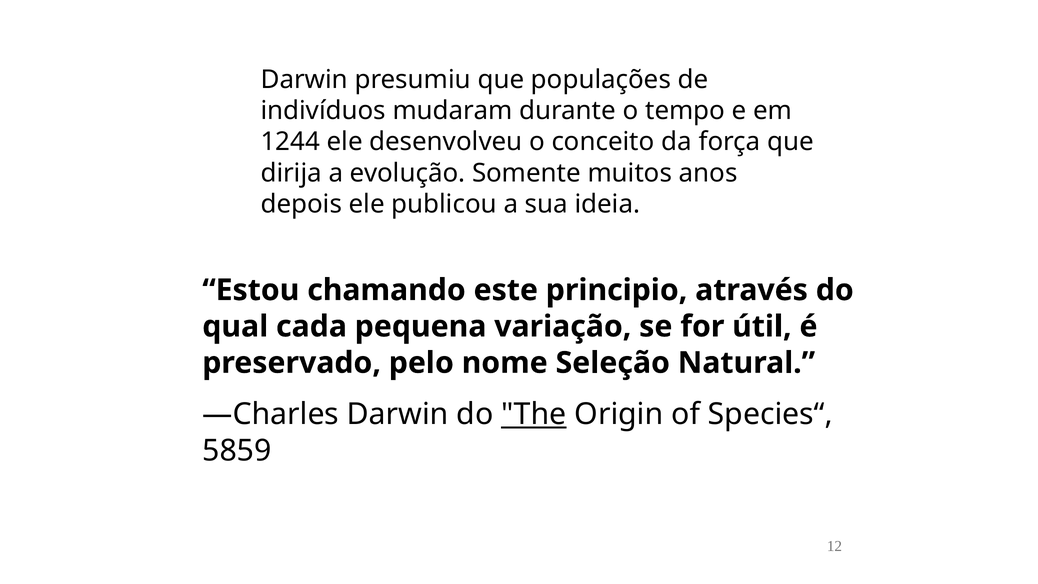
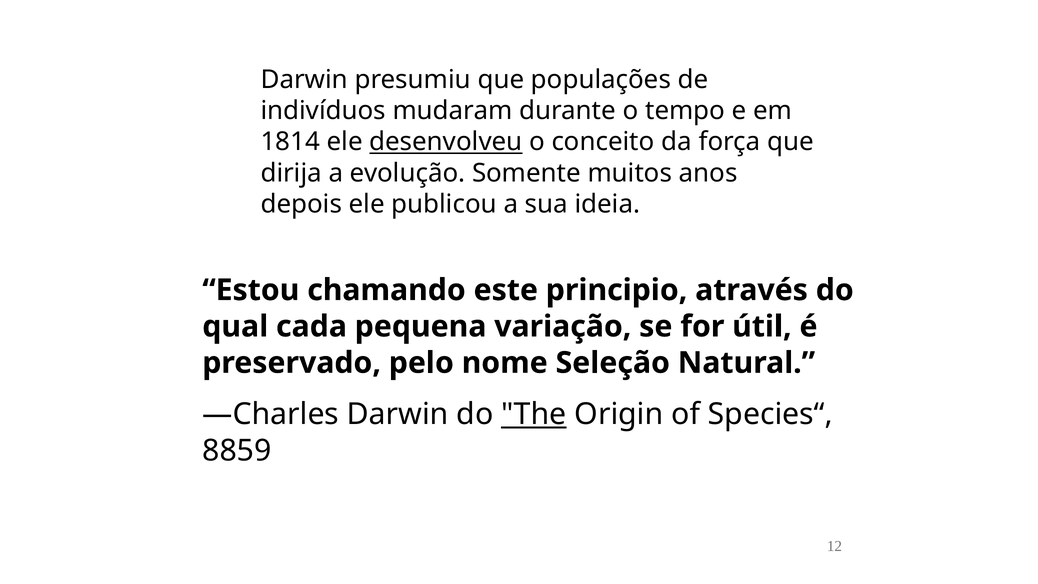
1244: 1244 -> 1814 (290, 142)
desenvolveu underline: none -> present (446, 142)
5859: 5859 -> 8859 (237, 451)
